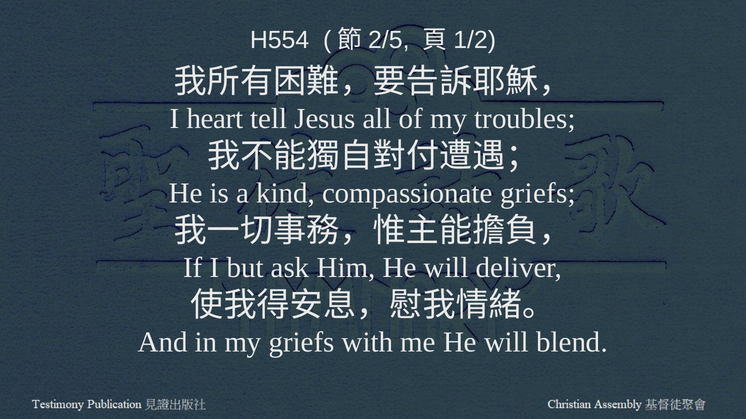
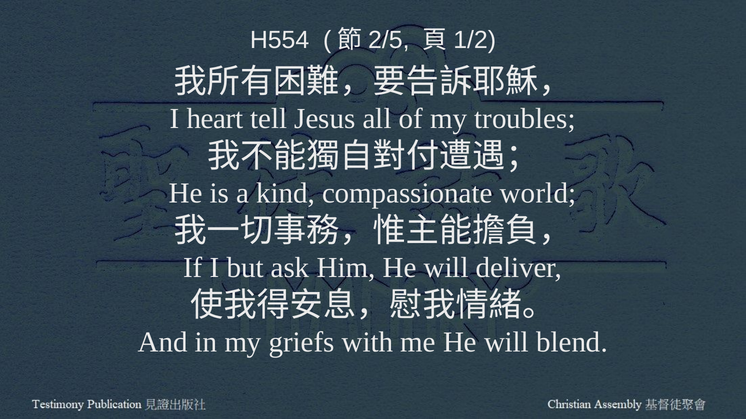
compassionate griefs: griefs -> world (538, 194)
